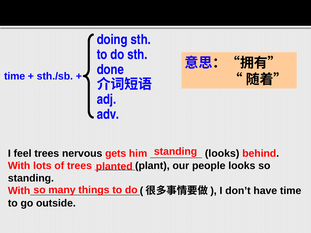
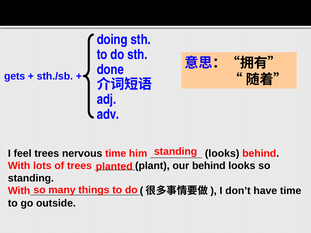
time: time -> gets (15, 76)
nervous gets: gets -> time (116, 154)
our people: people -> behind (209, 166)
